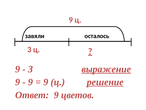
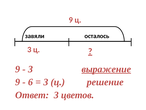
9: 9 -> 6 (31, 82)
9: 9 -> 3 (46, 82)
решение underline: present -> none (105, 82)
Ответ 9: 9 -> 3 (56, 95)
